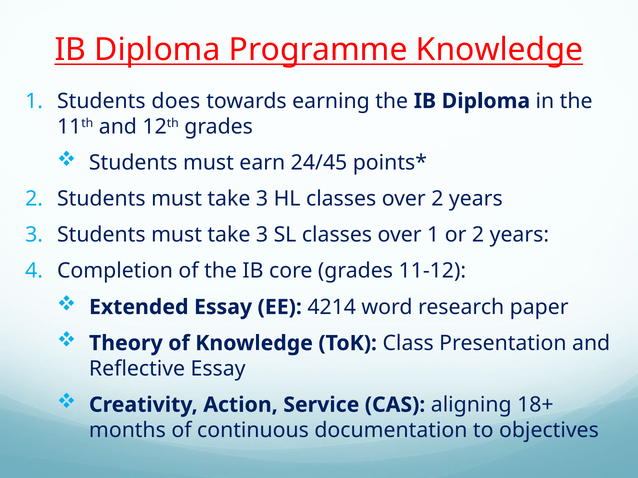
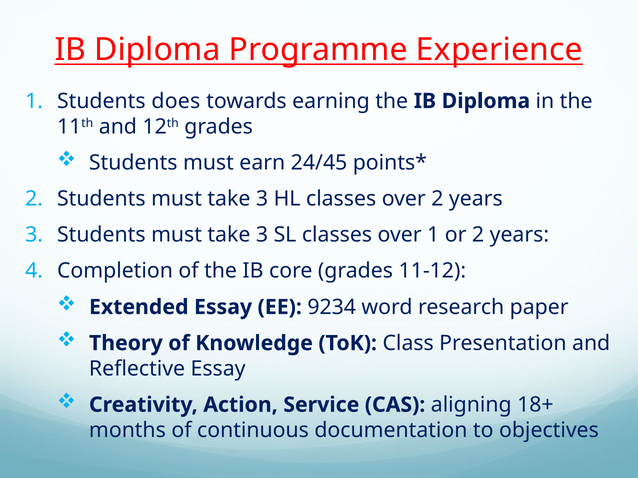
Programme Knowledge: Knowledge -> Experience (499, 50)
4214: 4214 -> 9234 (332, 307)
